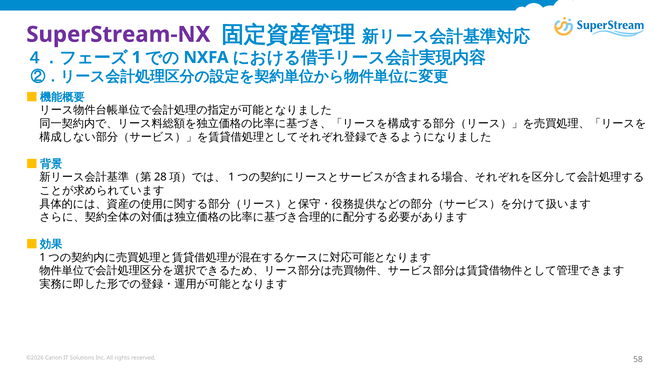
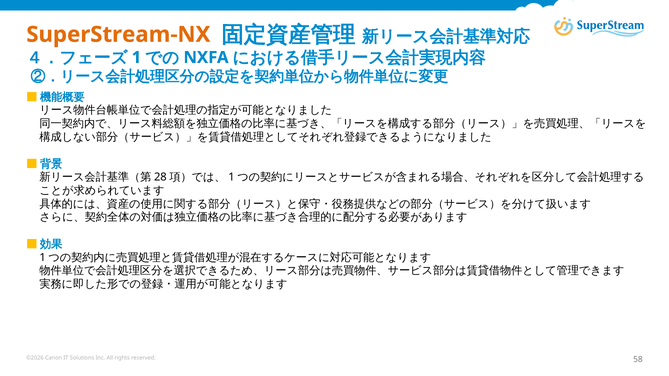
SuperStream-NX colour: purple -> orange (118, 35)
